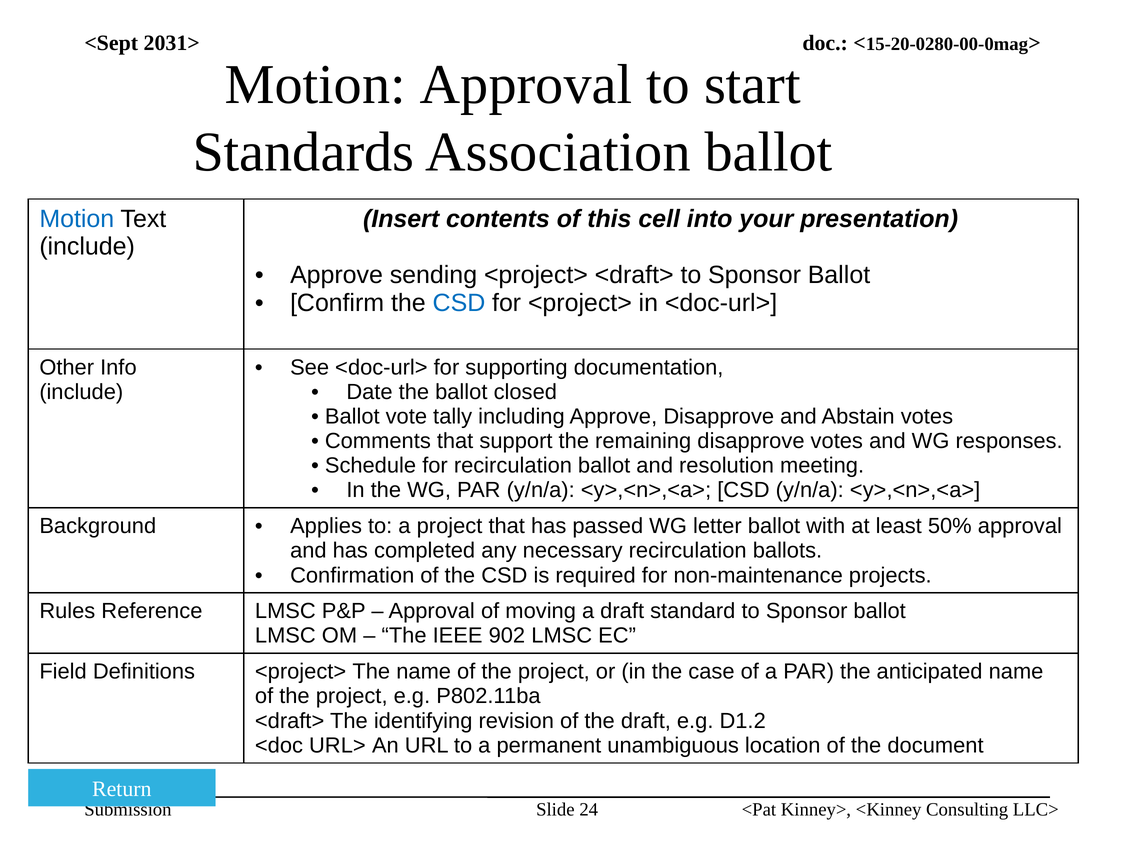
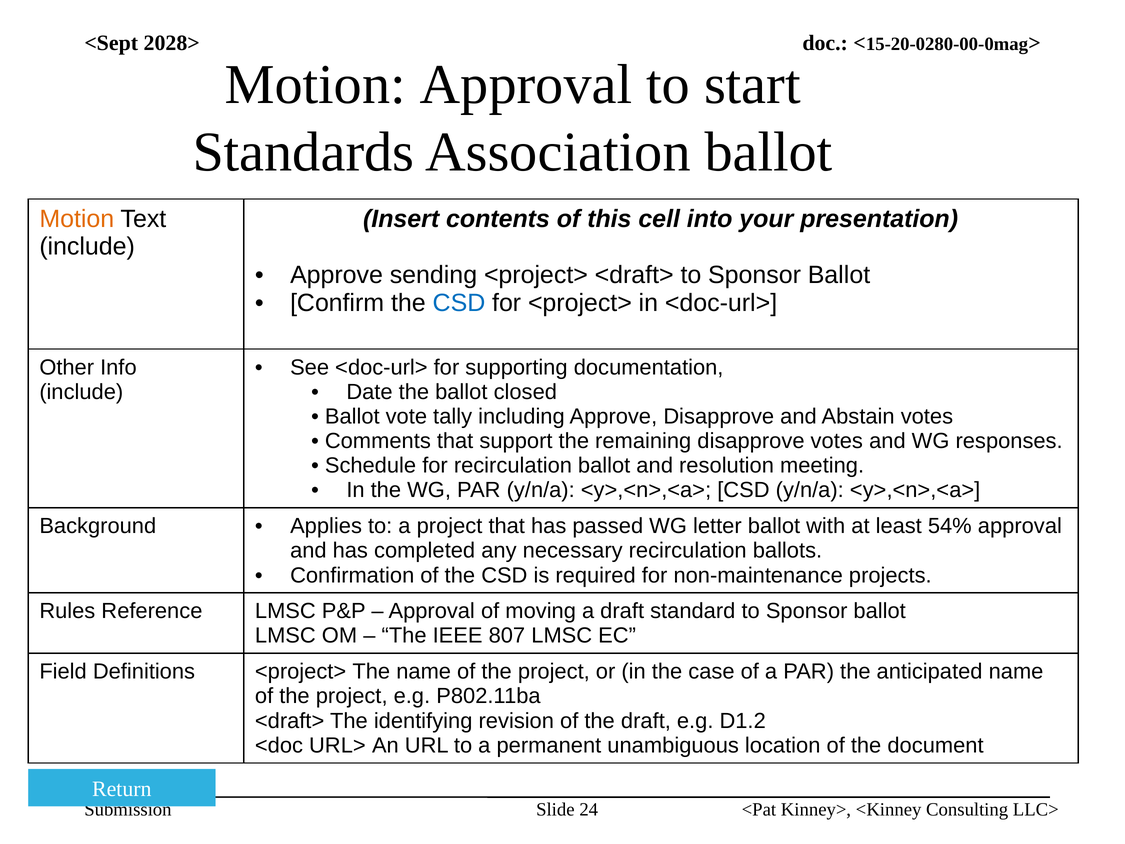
2031>: 2031> -> 2028> (172, 43)
Motion colour: blue -> orange (77, 219)
50%: 50% -> 54% (950, 526)
902: 902 -> 807 (507, 636)
